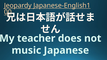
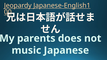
teacher: teacher -> parents (36, 38)
